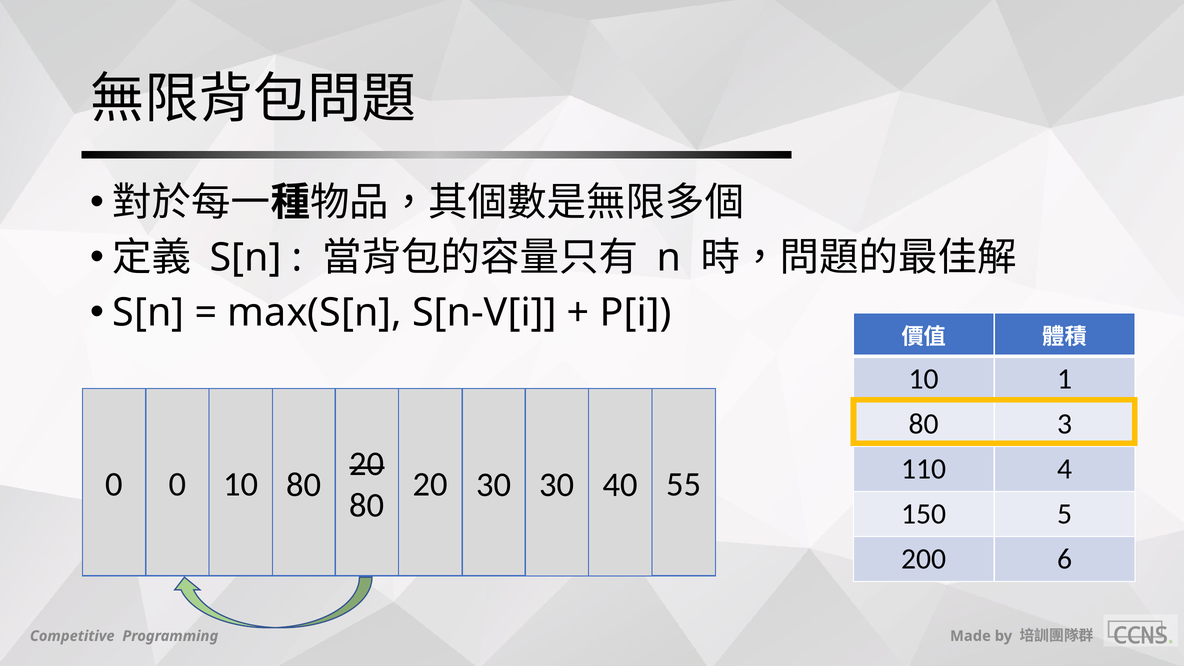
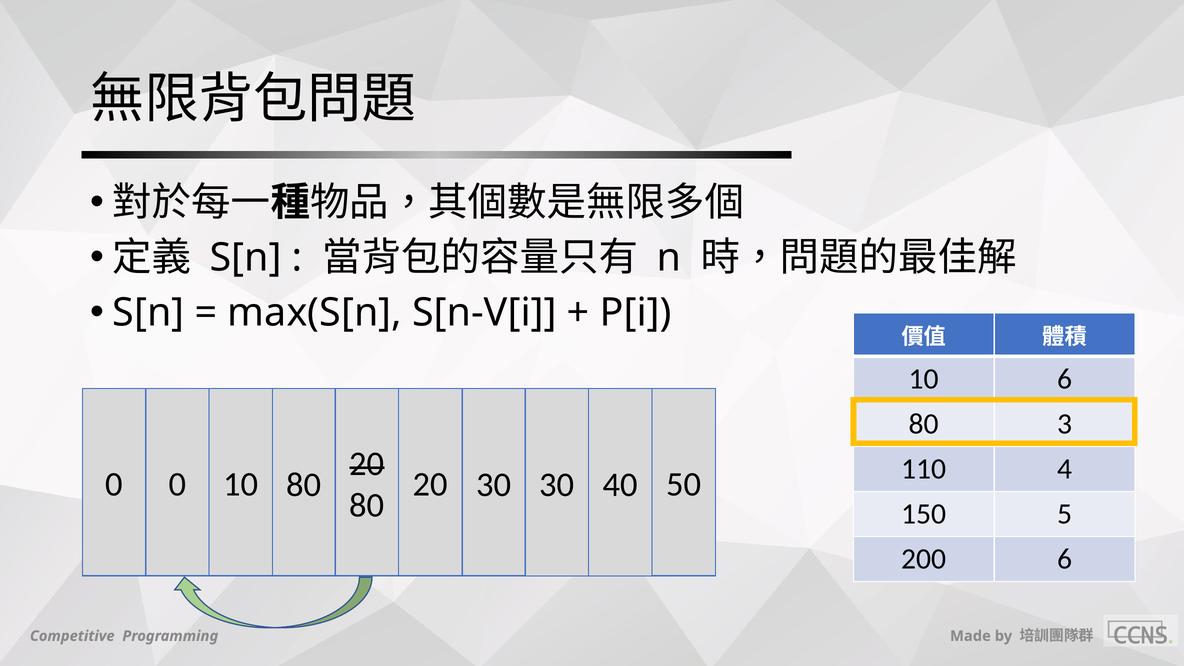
10 1: 1 -> 6 (1065, 379)
55: 55 -> 50 (684, 484)
